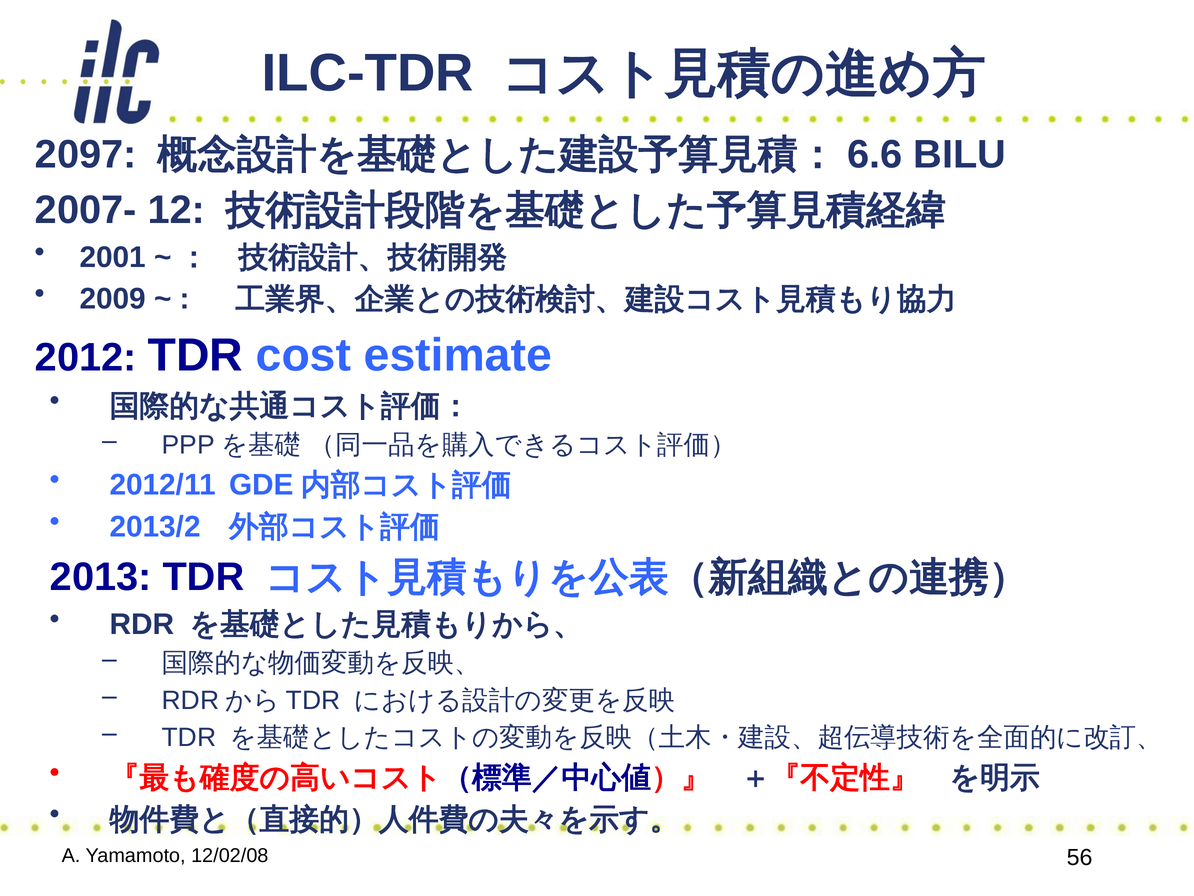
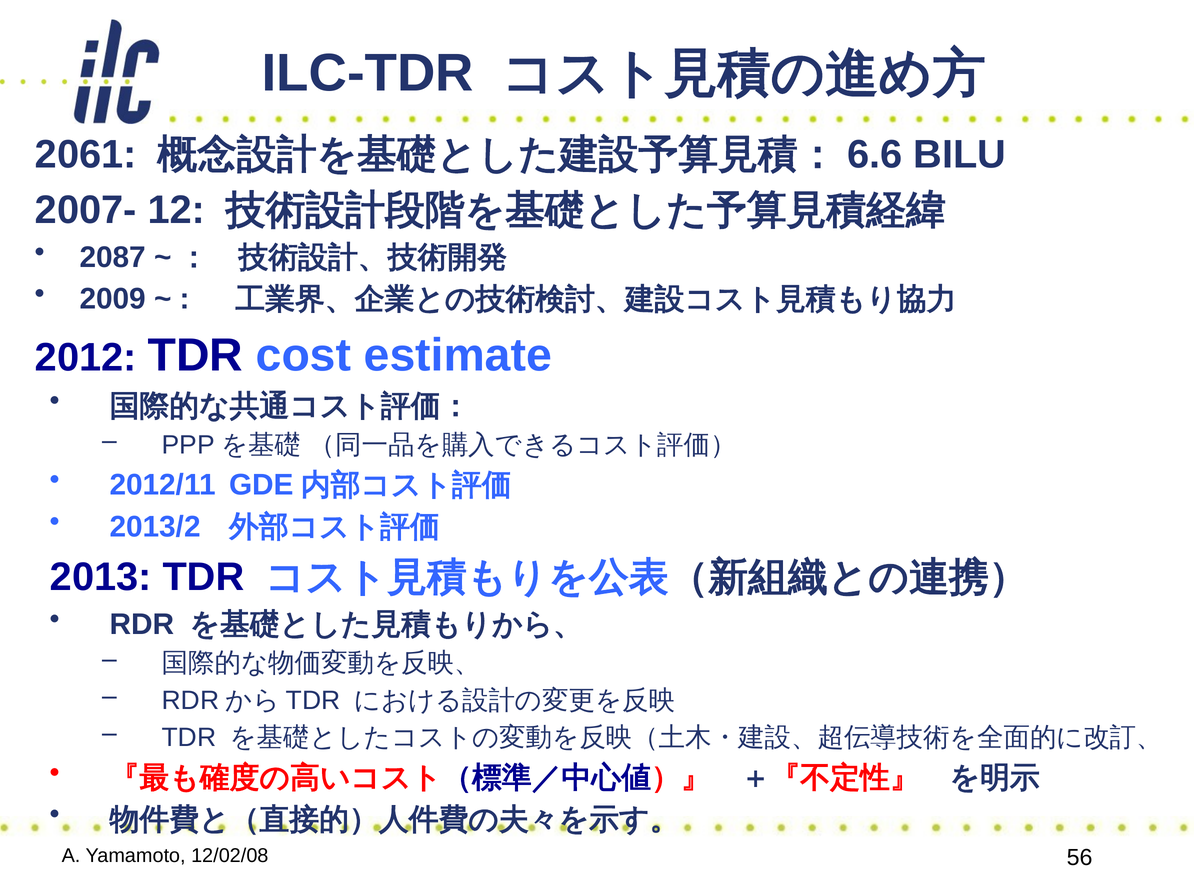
2097: 2097 -> 2061 (86, 154)
2001: 2001 -> 2087 (113, 257)
